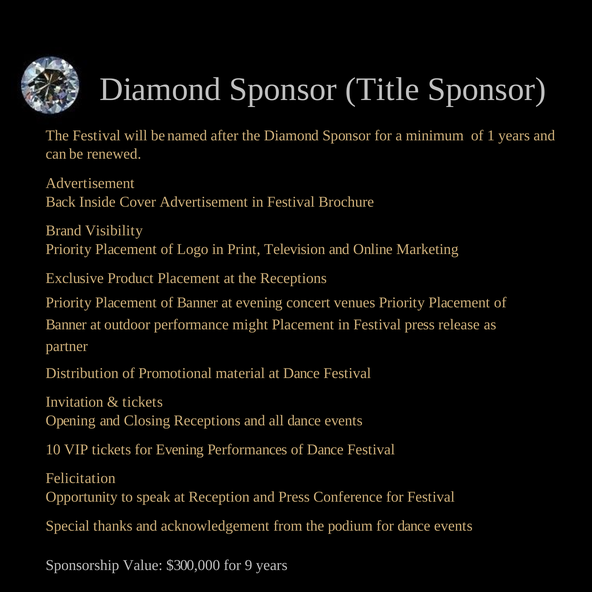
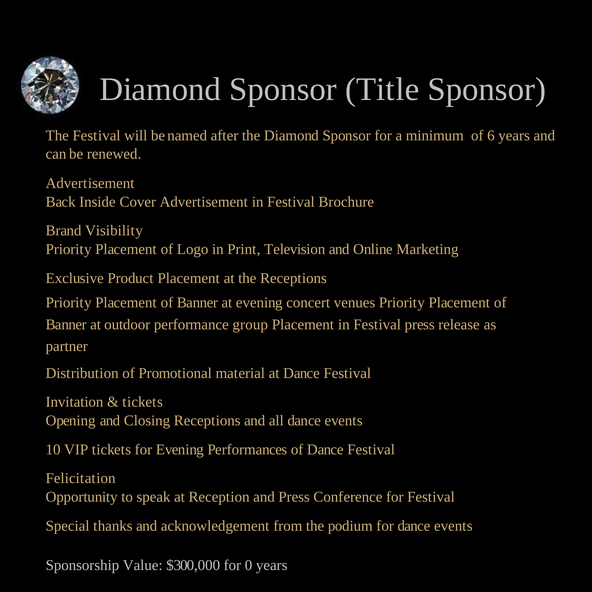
1: 1 -> 6 (491, 136)
might: might -> group (250, 324)
9: 9 -> 0 (249, 565)
